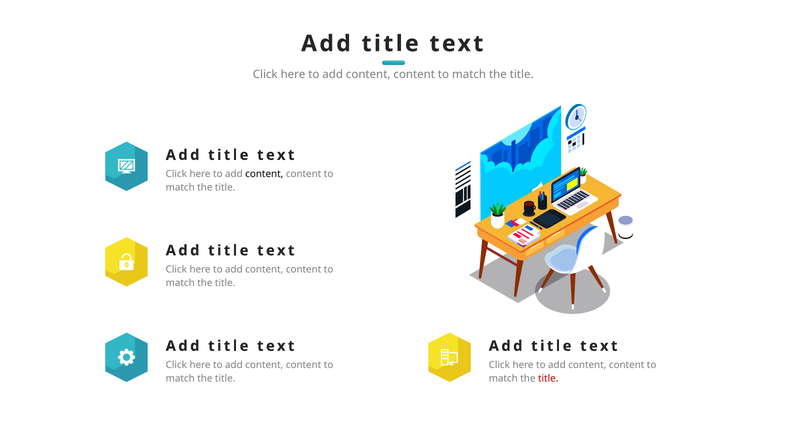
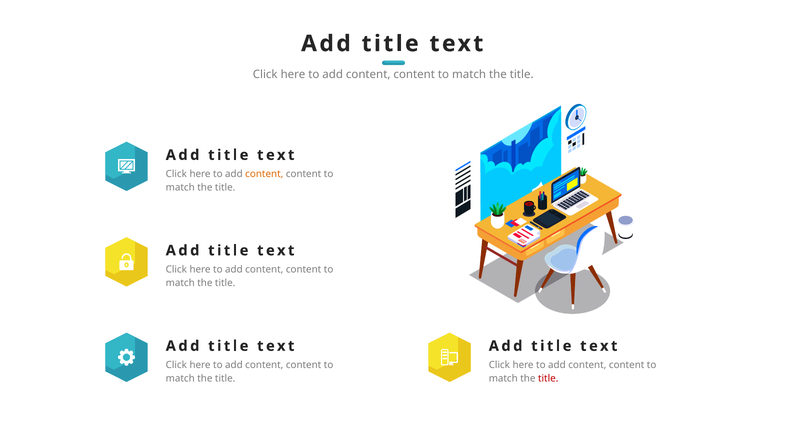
content colour: black -> orange (264, 174)
